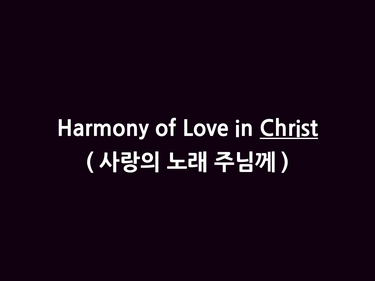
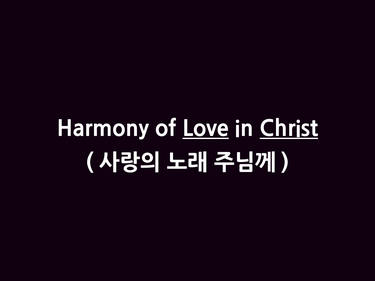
Love underline: none -> present (206, 129)
